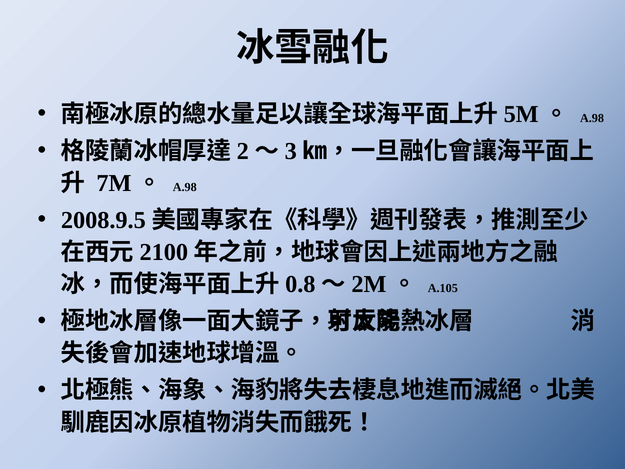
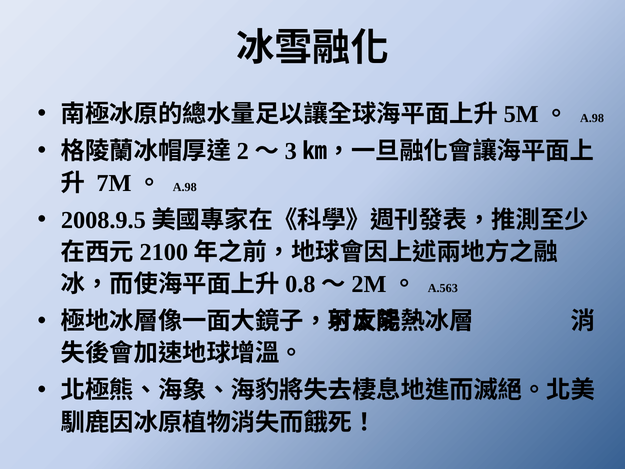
A.105: A.105 -> A.563 (443, 288)
